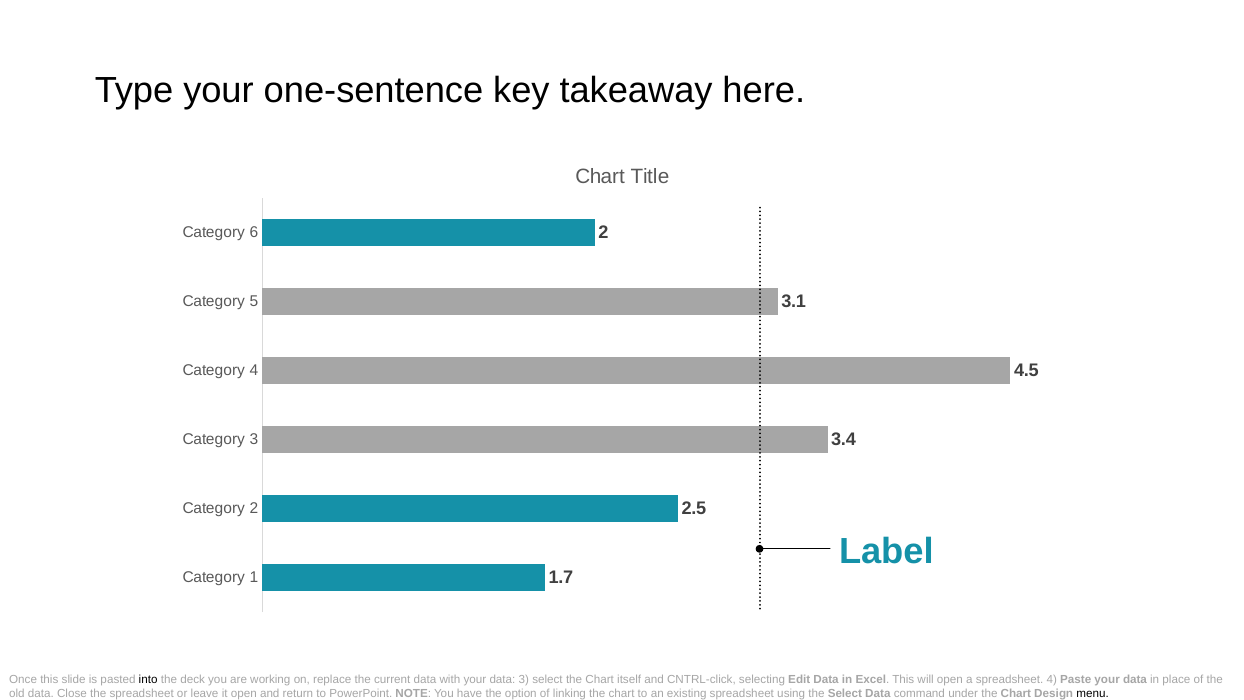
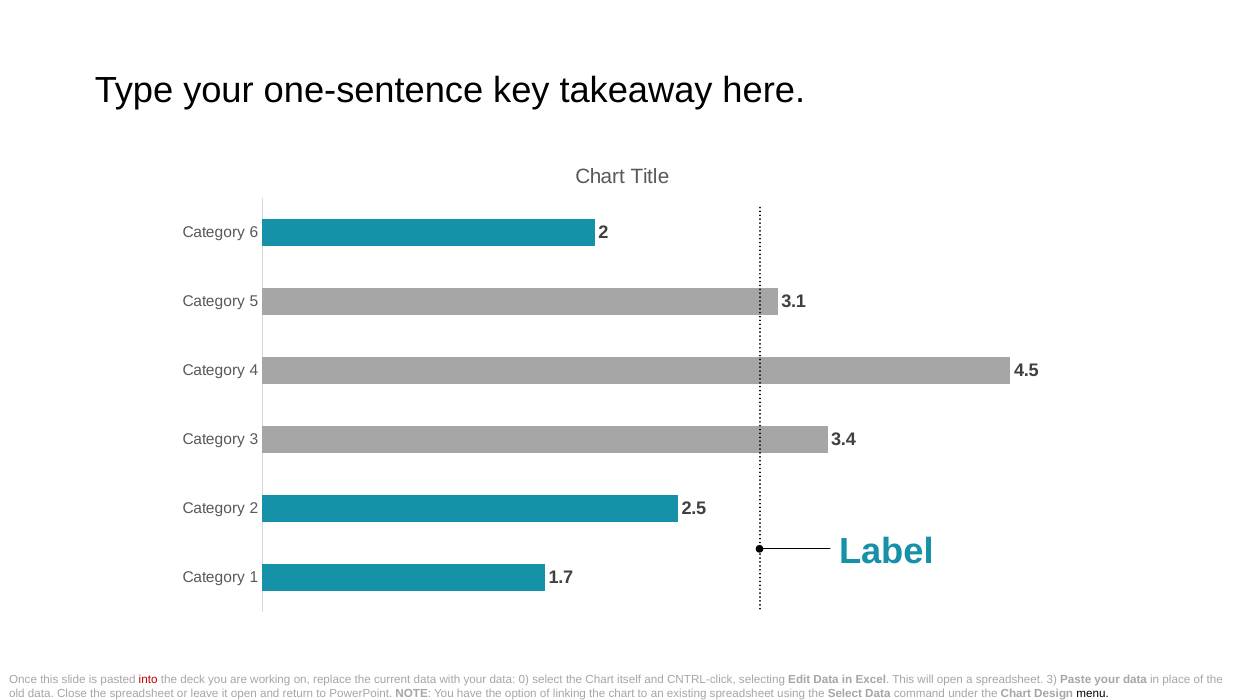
into colour: black -> red (148, 679)
data 3: 3 -> 0 (524, 679)
spreadsheet 4: 4 -> 3 (1052, 679)
